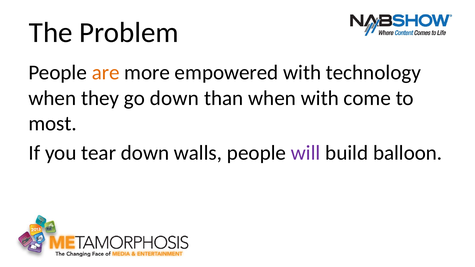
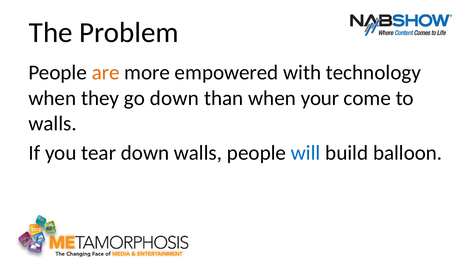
when with: with -> your (320, 98)
most: most -> walls (53, 123)
will colour: purple -> blue (306, 153)
